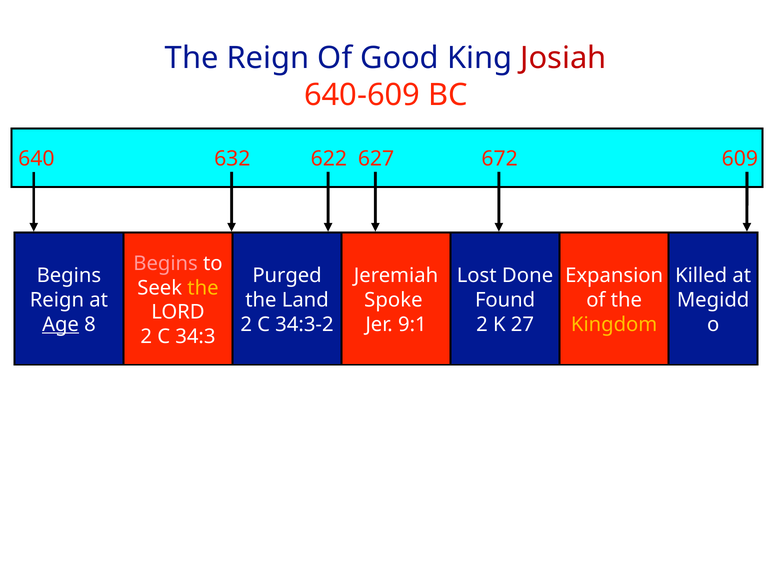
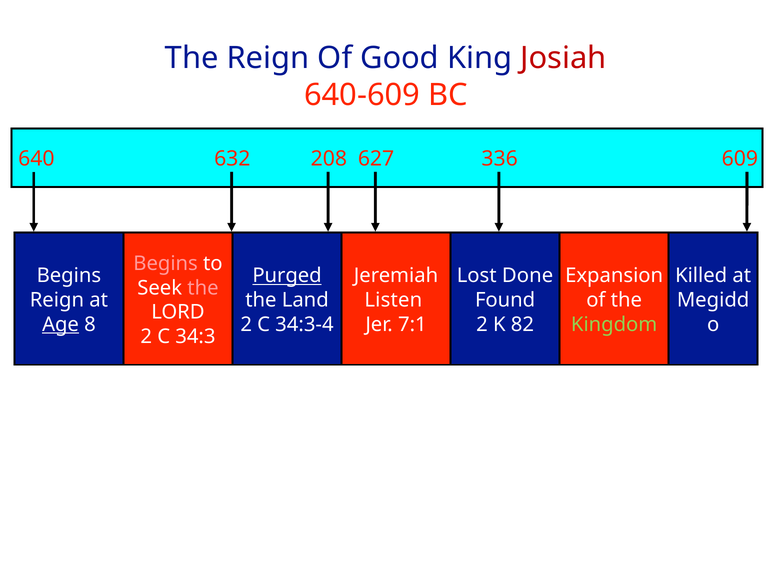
622: 622 -> 208 (329, 159)
672: 672 -> 336 (500, 159)
Purged underline: none -> present (287, 276)
the colour: yellow -> pink (203, 288)
Spoke: Spoke -> Listen (393, 300)
34:3-2: 34:3-2 -> 34:3-4 (304, 324)
9:1: 9:1 -> 7:1 (412, 324)
27: 27 -> 82 (522, 324)
Kingdom colour: yellow -> light green (614, 324)
